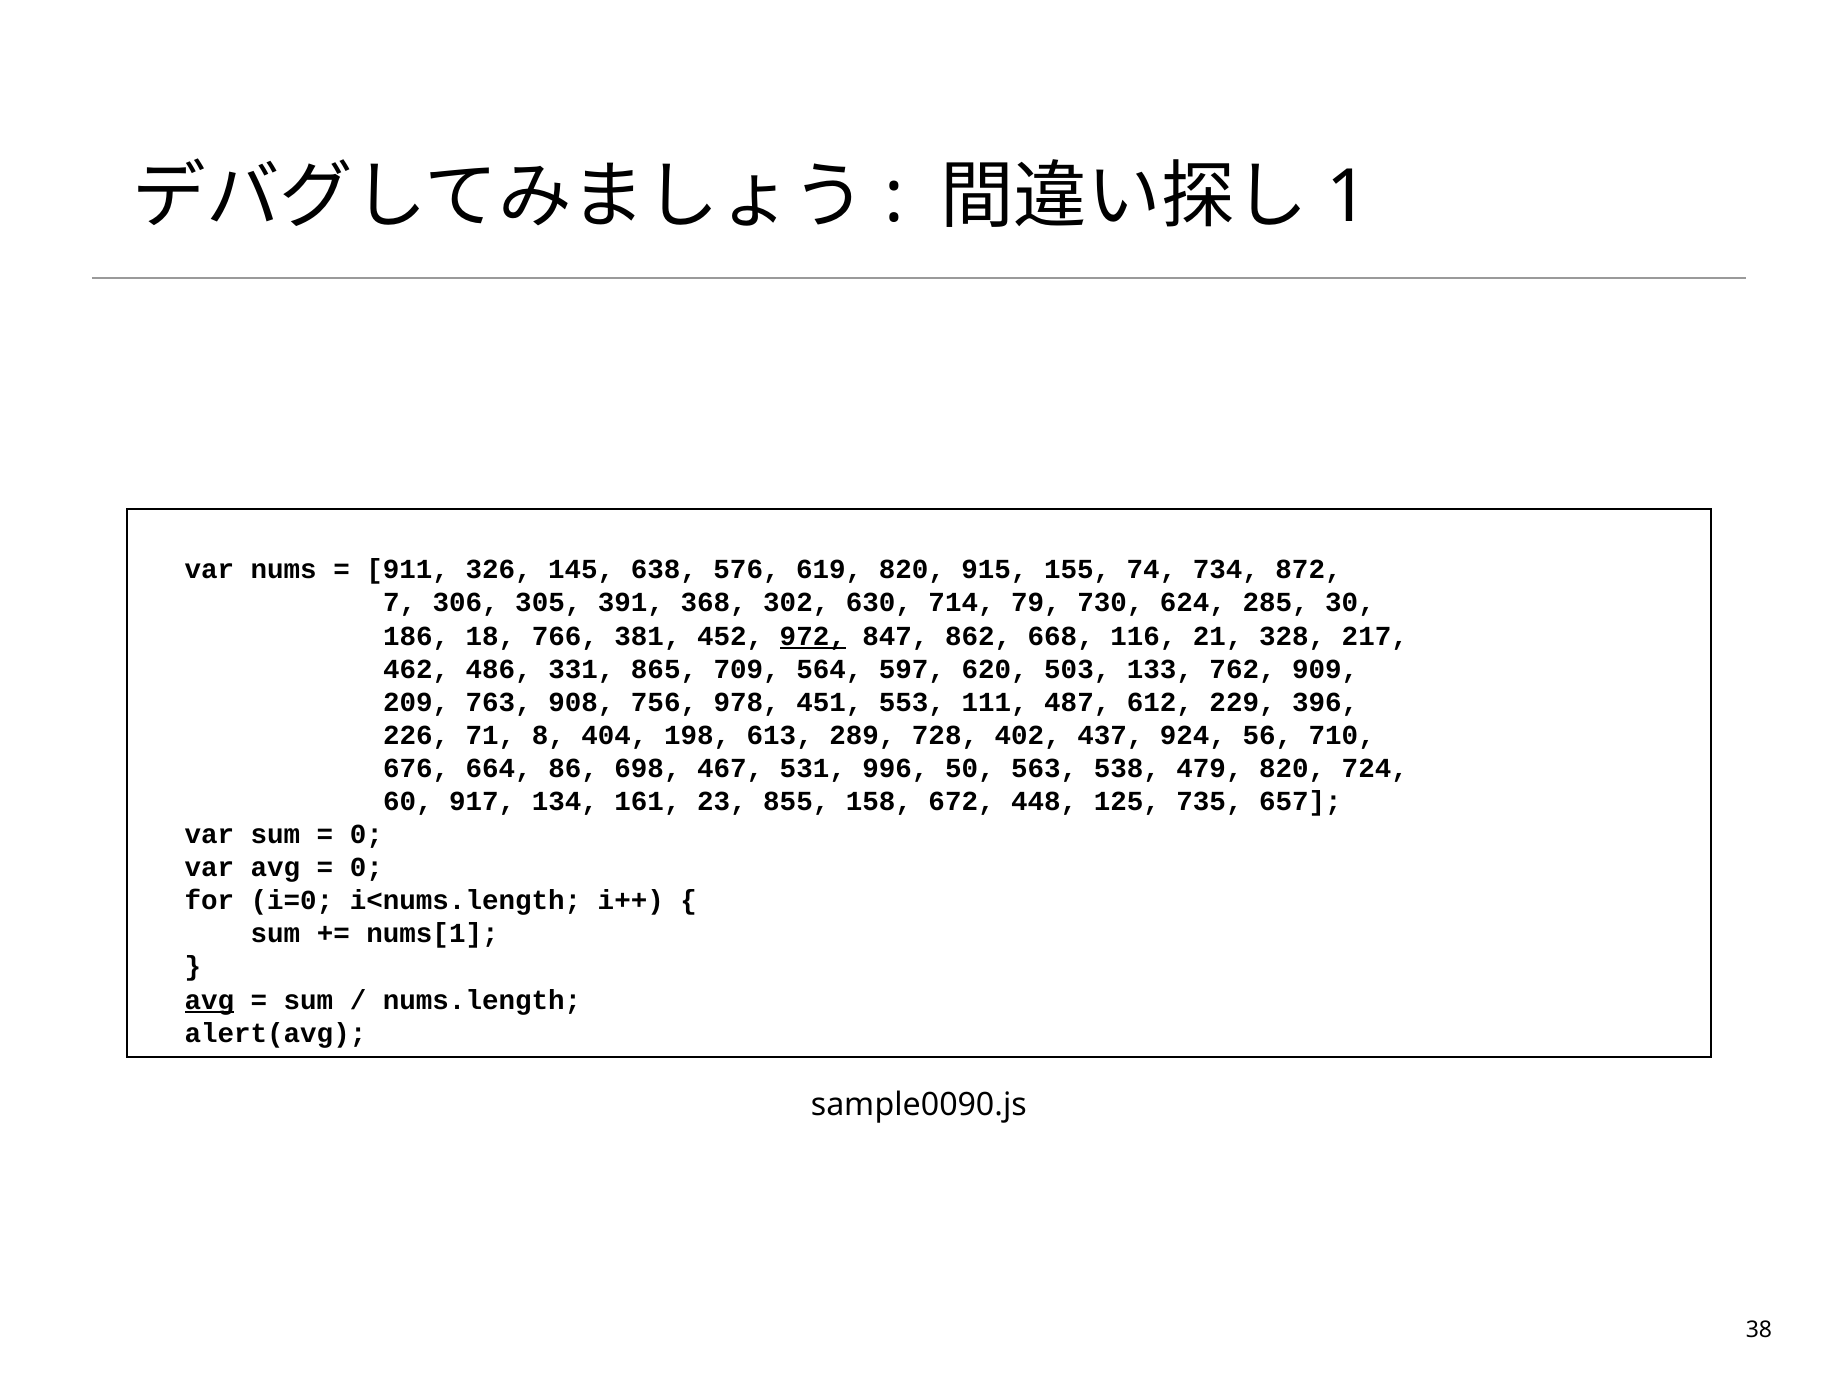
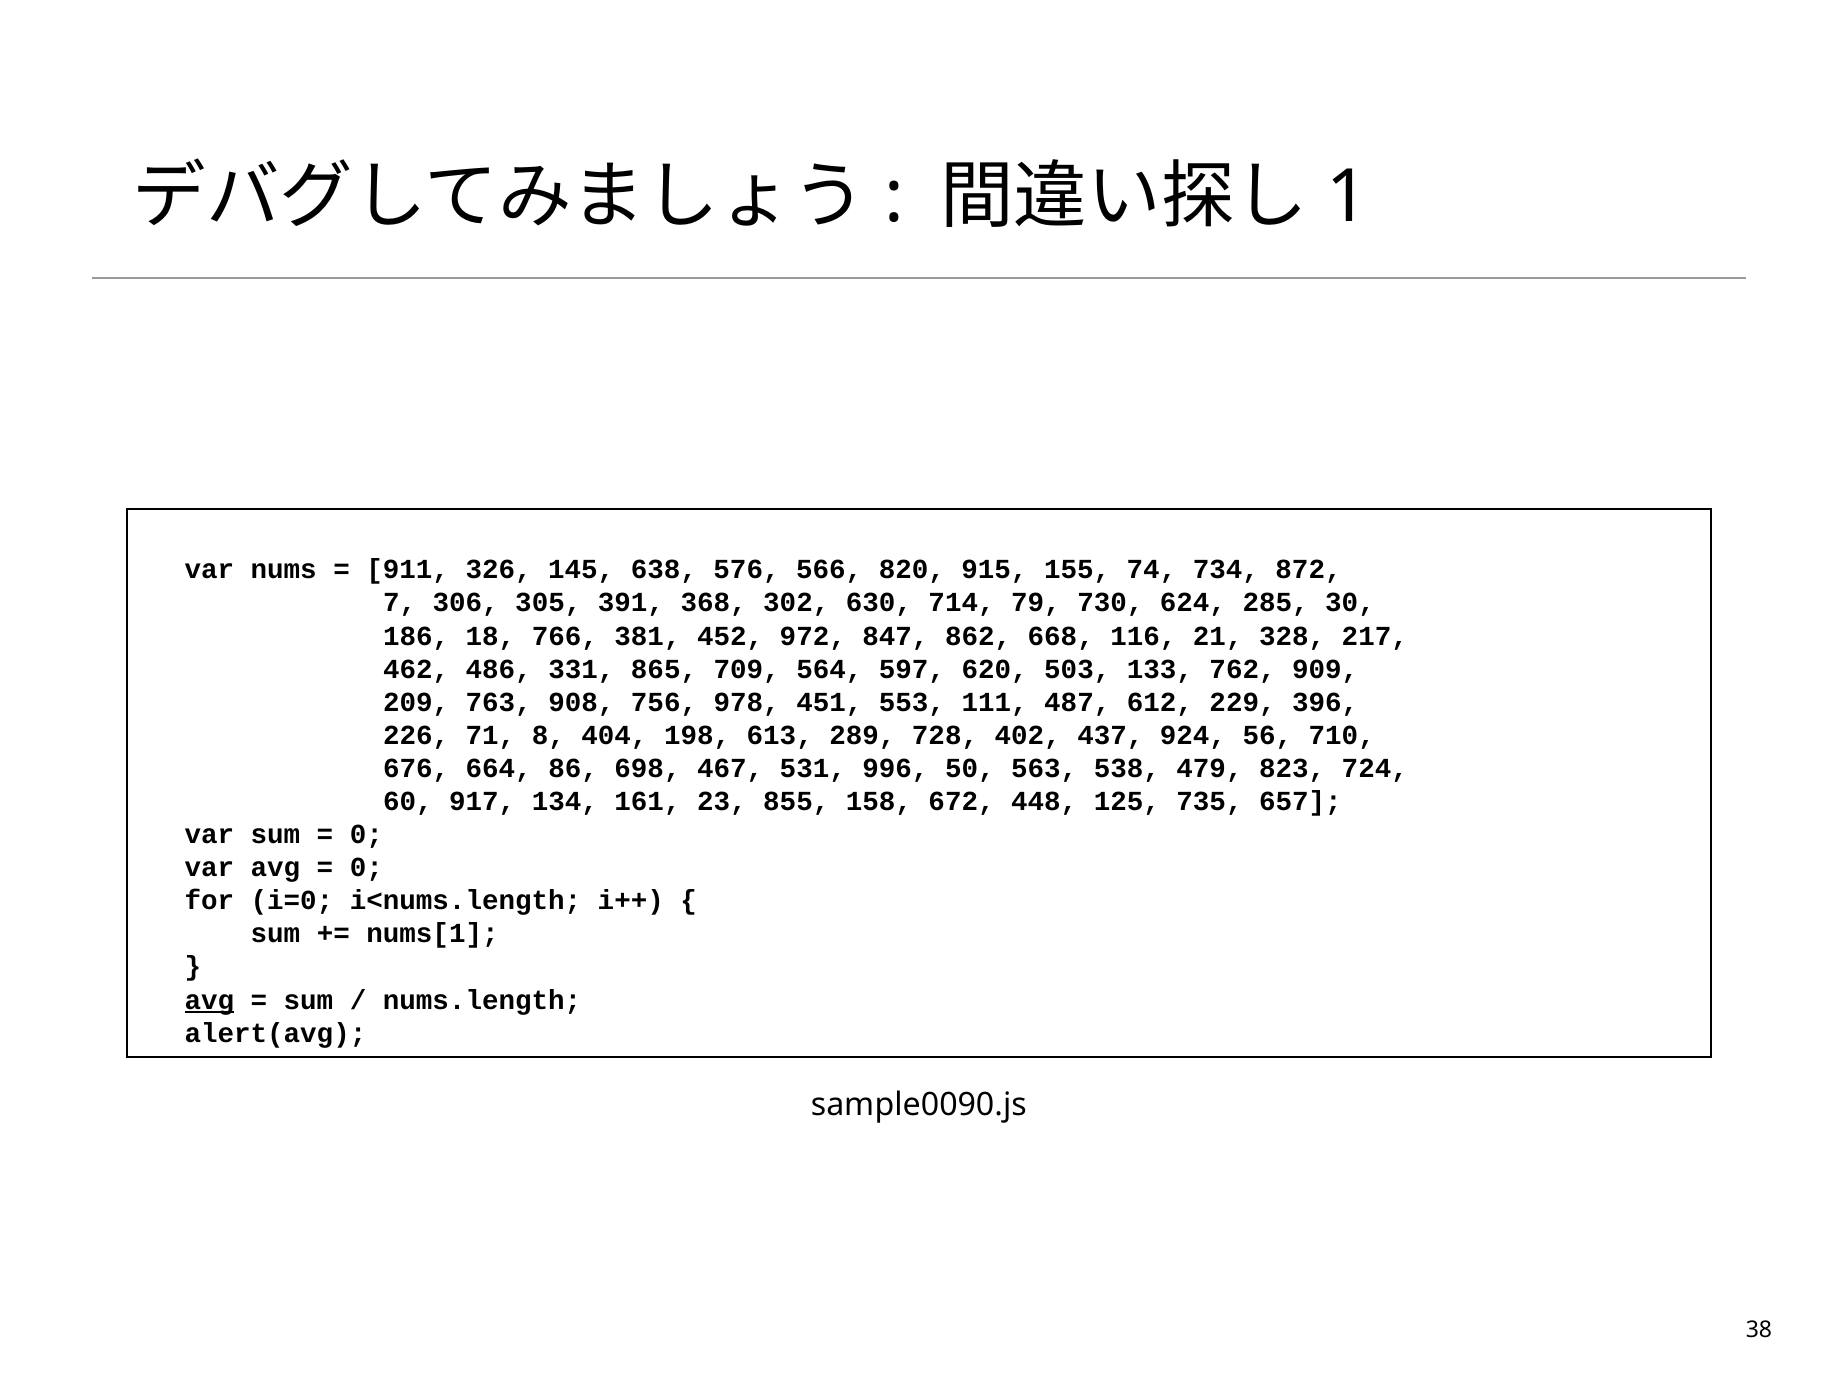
619: 619 -> 566 (829, 570)
972 underline: present -> none (813, 636)
479 820: 820 -> 823 (1292, 768)
